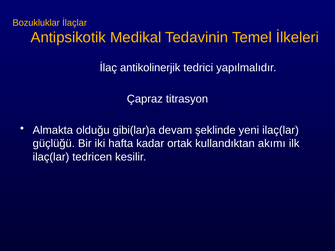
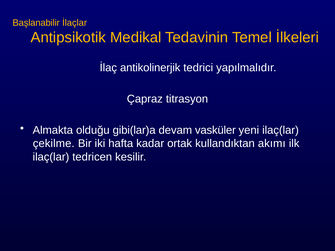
Bozukluklar: Bozukluklar -> Başlanabilir (36, 23)
şeklinde: şeklinde -> vasküler (215, 130)
güçlüğü: güçlüğü -> çekilme (54, 144)
